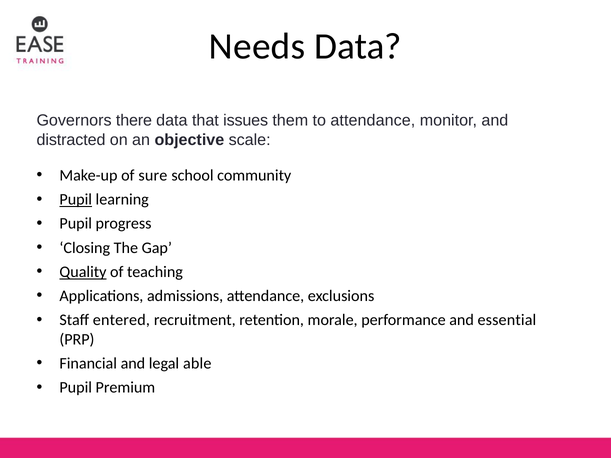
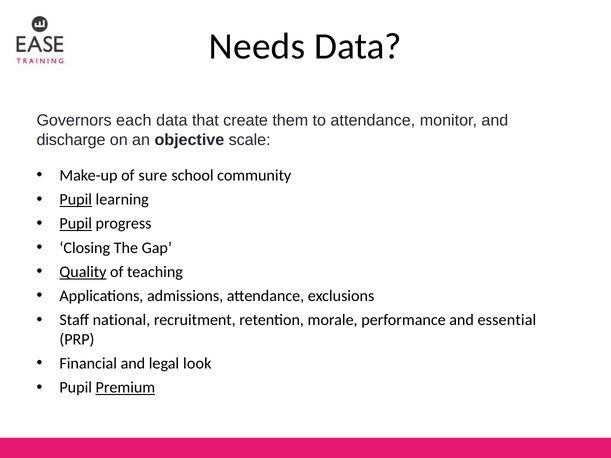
there: there -> each (134, 121)
issues: issues -> create (246, 121)
distracted: distracted -> discharge (71, 140)
Pupil underline: none -> present (76, 224)
entered: entered -> national (121, 320)
able: able -> look (197, 364)
Premium underline: none -> present (125, 388)
